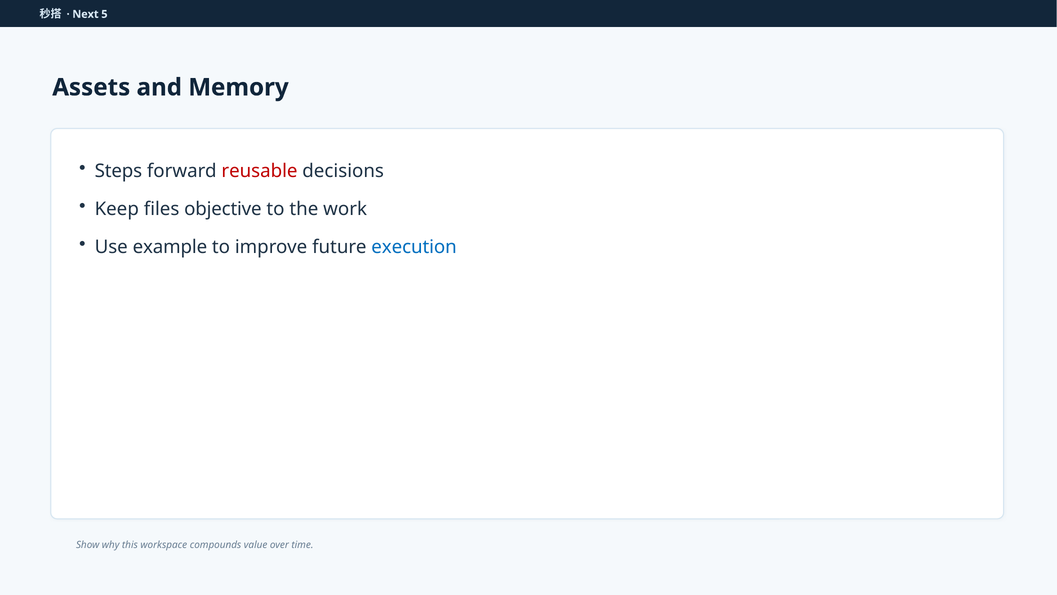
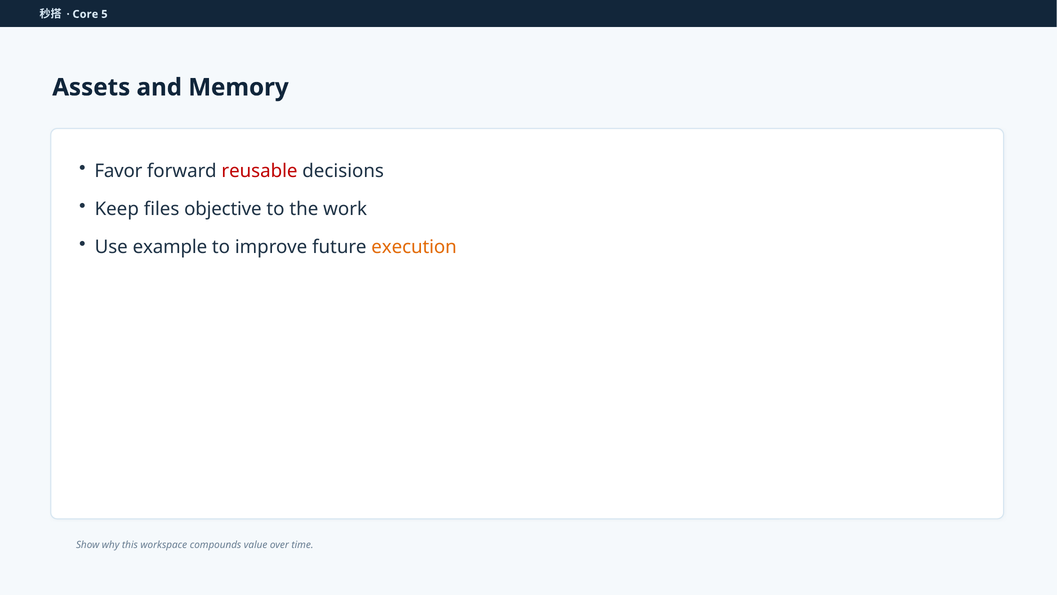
Next: Next -> Core (85, 14)
Steps: Steps -> Favor (118, 171)
execution colour: blue -> orange (414, 247)
